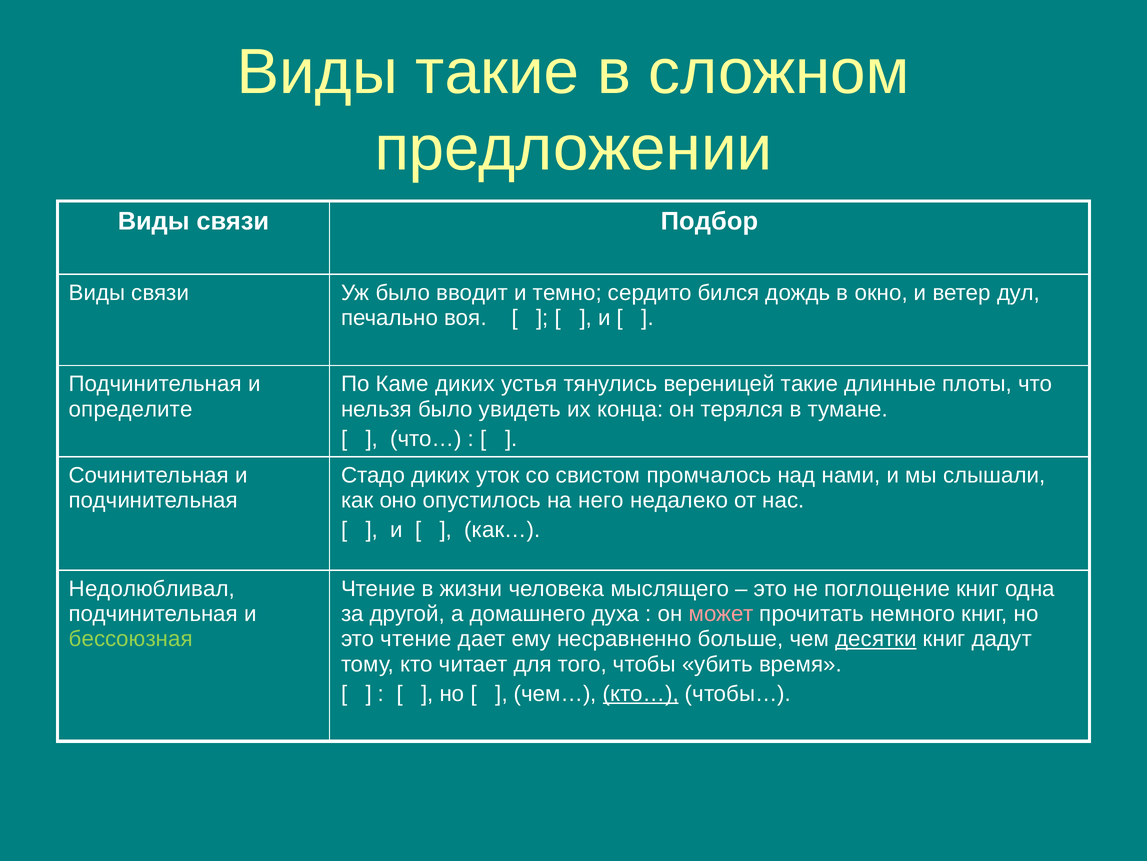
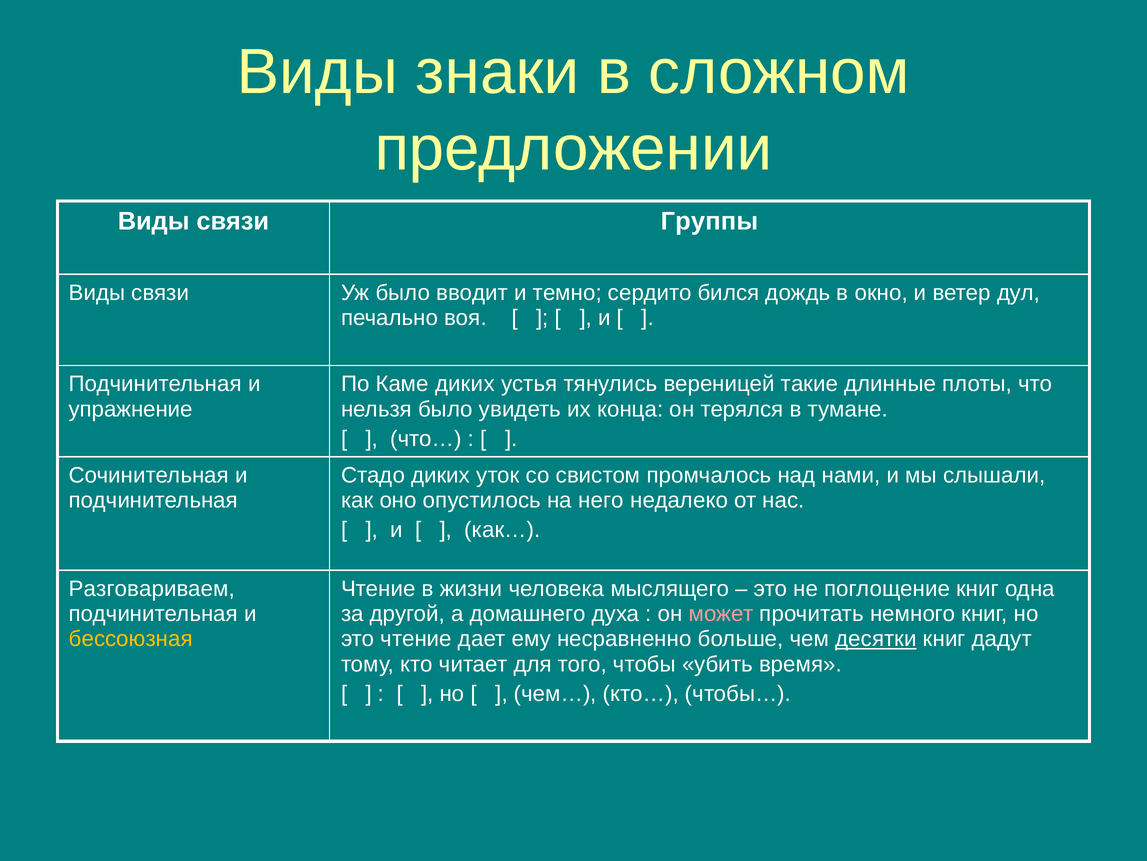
Виды такие: такие -> знаки (497, 72)
Подбор: Подбор -> Группы (709, 221)
определите: определите -> упражнение (131, 409)
Недолюбливал: Недолюбливал -> Разговариваем (152, 588)
бессоюзная colour: light green -> yellow (131, 639)
кто… underline: present -> none (641, 693)
